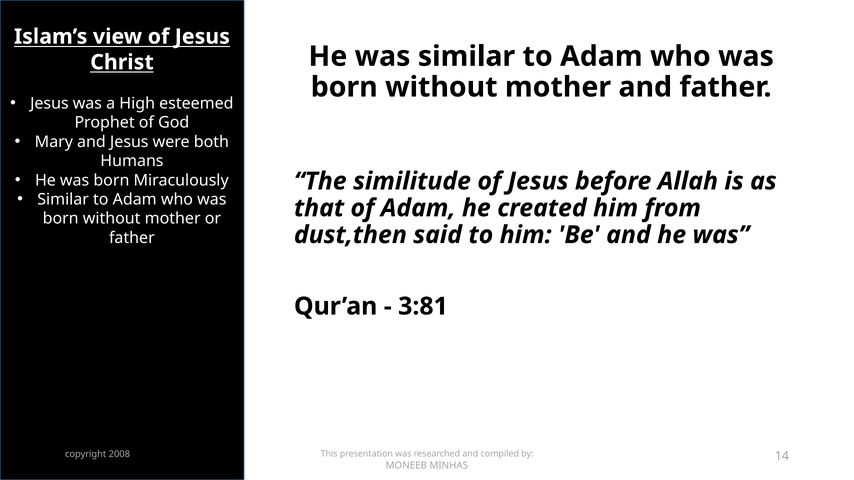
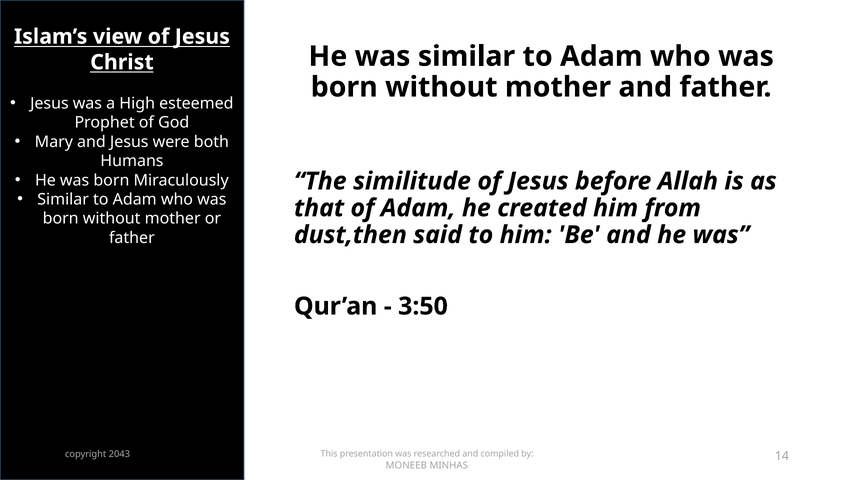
3:81: 3:81 -> 3:50 (423, 307)
2008: 2008 -> 2043 (119, 455)
